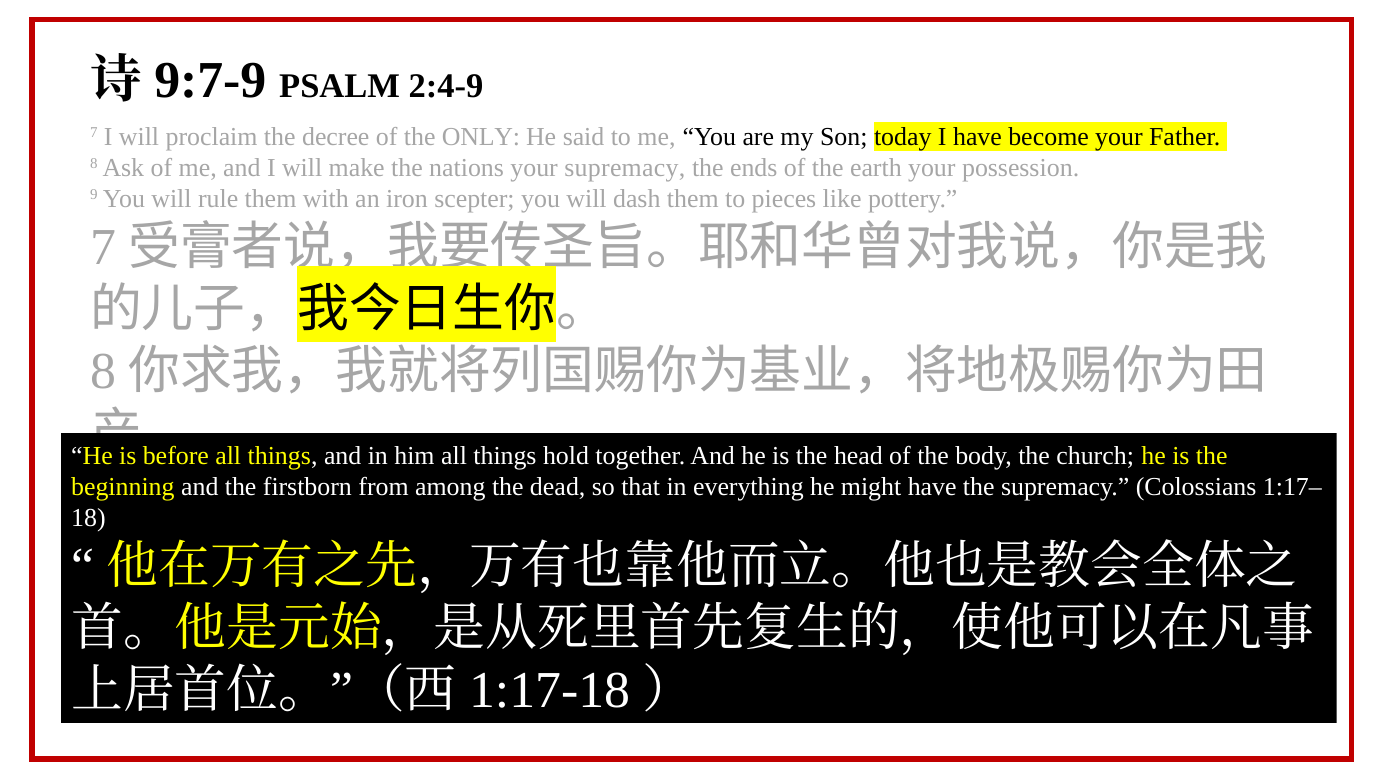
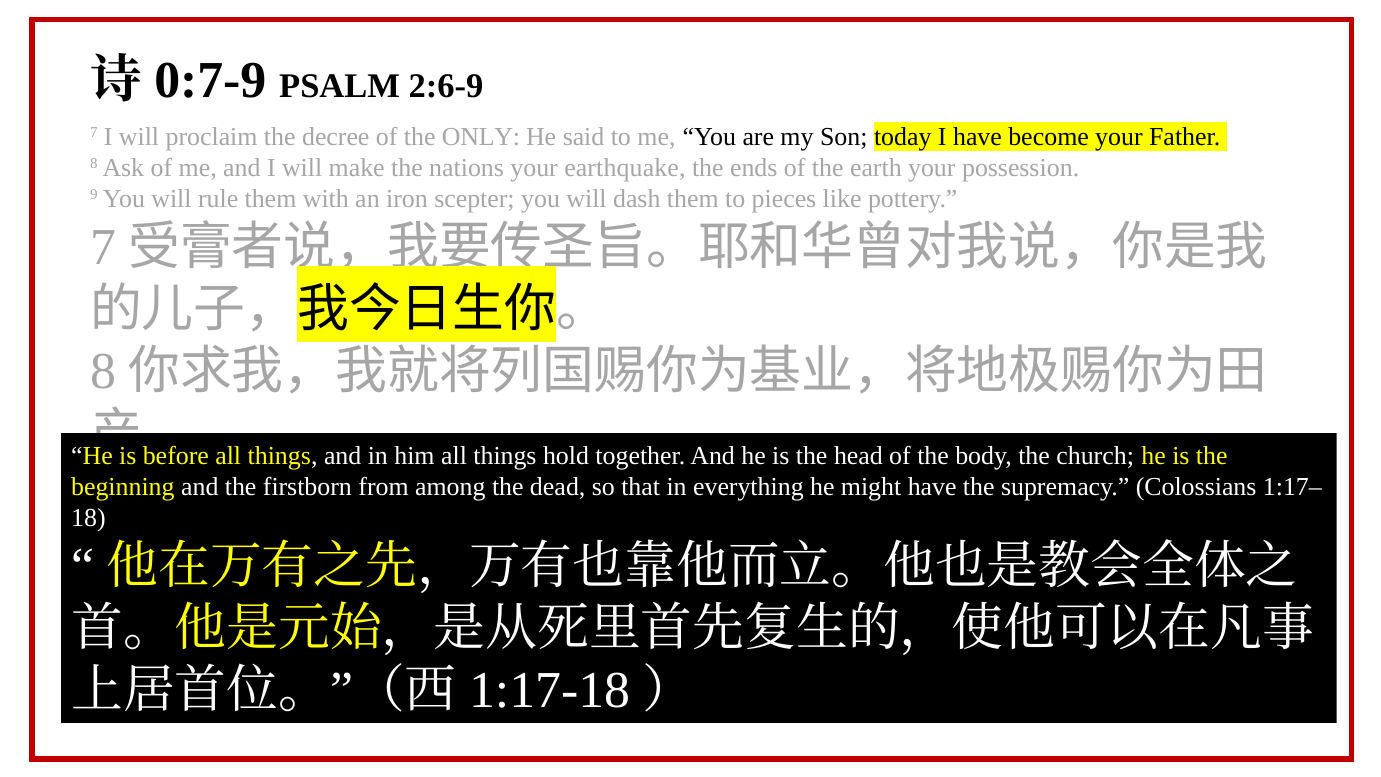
9:7-9: 9:7-9 -> 0:7-9 (210, 81)
2:4-9: 2:4-9 -> 2:6-9 (446, 86)
your supremacy: supremacy -> earthquake (625, 168)
